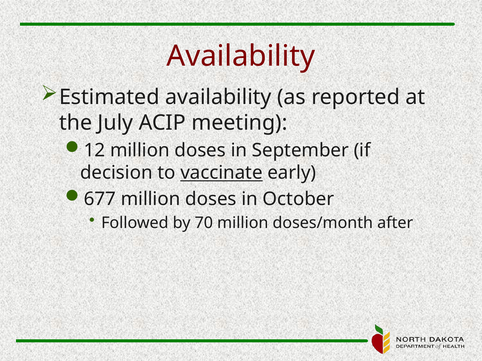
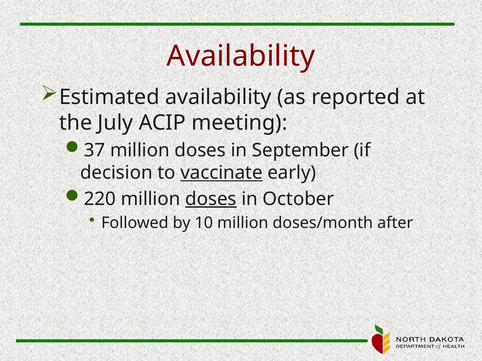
12: 12 -> 37 (94, 150)
677: 677 -> 220 (100, 199)
doses underline: none -> present (211, 199)
70: 70 -> 10 (204, 223)
